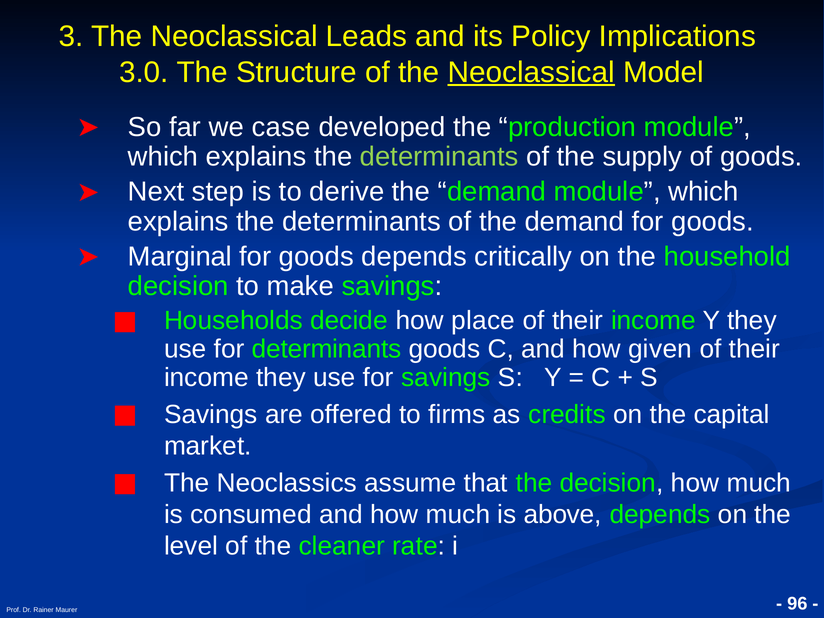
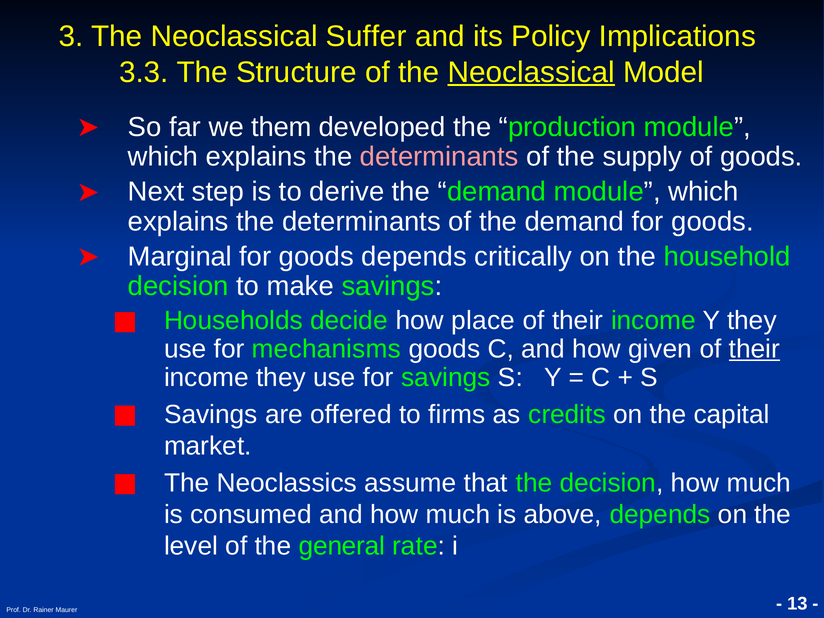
Leads: Leads -> Suffer (366, 37)
3.0: 3.0 -> 3.3 (144, 72)
case: case -> them (281, 127)
determinants colour: light green -> pink (439, 157)
for determinants: determinants -> mechanisms (326, 349)
their underline: none -> present (754, 349)
cleaner: cleaner -> general (342, 546)
96: 96 -> 13 (797, 604)
